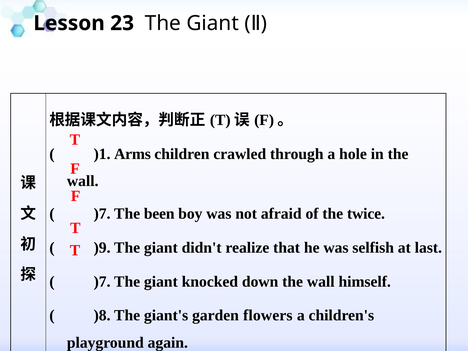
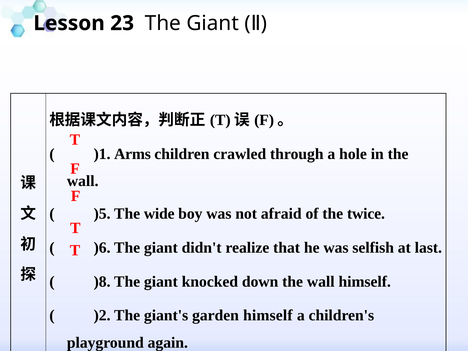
)7: )7 -> )5 (102, 214)
been: been -> wide (159, 214)
)9: )9 -> )6 (102, 248)
)7: )7 -> )8 (102, 282)
)8: )8 -> )2 (102, 315)
garden flowers: flowers -> himself (268, 315)
